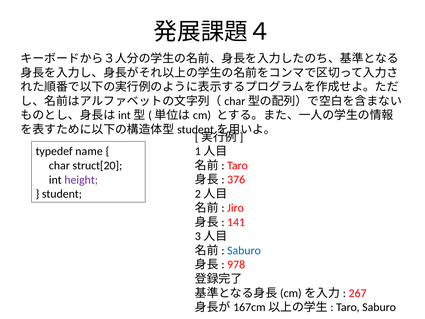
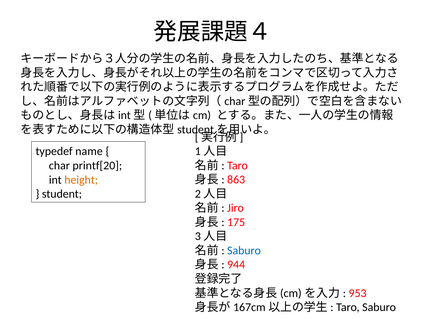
struct[20: struct[20 -> printf[20 (97, 165)
376: 376 -> 863 (236, 180)
height colour: purple -> orange (81, 180)
141: 141 -> 175 (236, 222)
978: 978 -> 944 (236, 265)
267: 267 -> 953 (358, 293)
